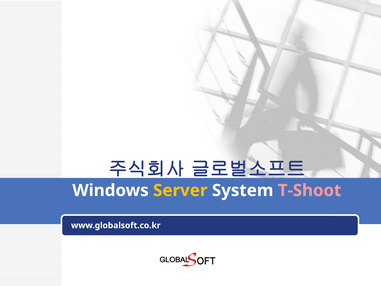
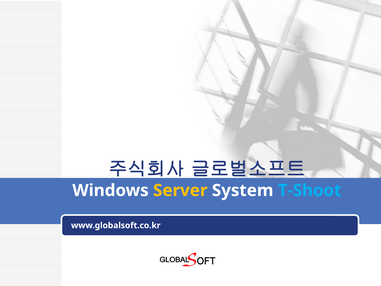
T-Shoot colour: pink -> light blue (310, 190)
